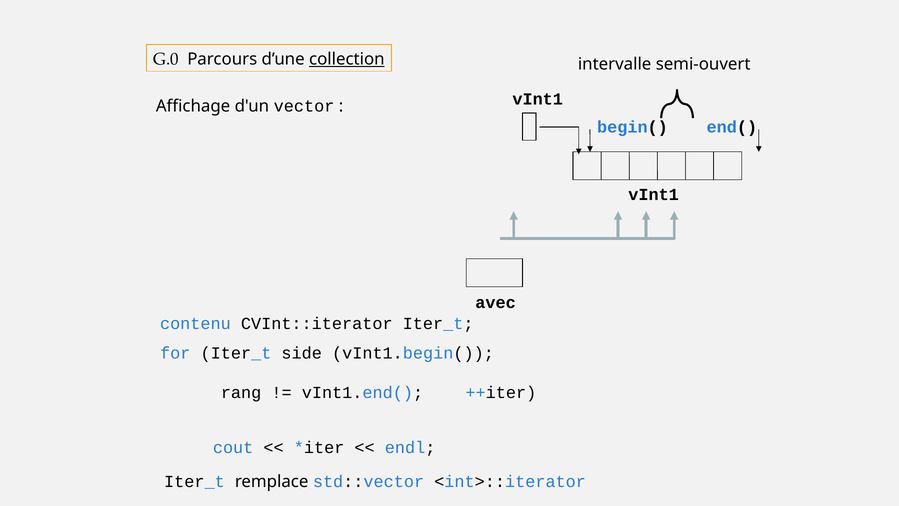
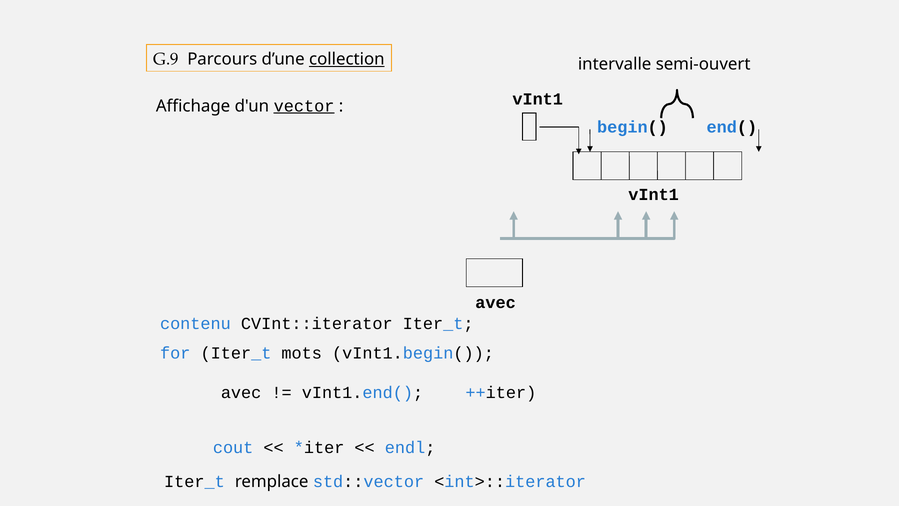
G.0: G.0 -> G.9 (166, 59)
vector underline: none -> present (304, 106)
side: side -> mots (302, 353)
rang: rang -> avec (241, 392)
